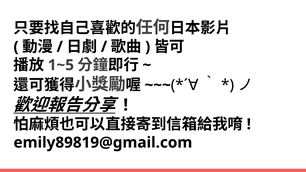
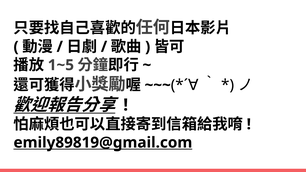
emily89819@gmail.com underline: none -> present (103, 143)
